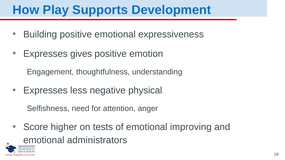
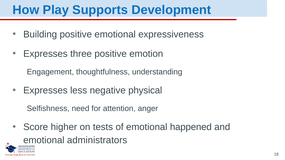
gives: gives -> three (81, 54)
improving: improving -> happened (191, 127)
